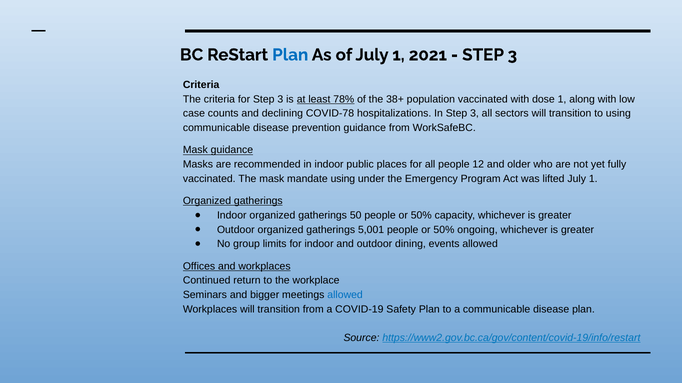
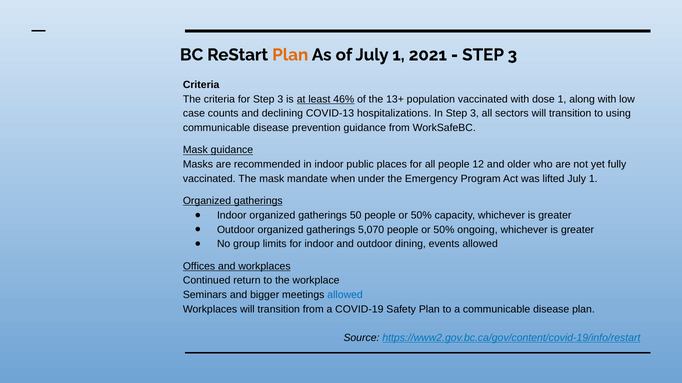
Plan colour: blue -> orange (290, 55)
78%: 78% -> 46% (344, 99)
38+: 38+ -> 13+ (395, 99)
COVID-78: COVID-78 -> COVID-13 (330, 114)
mandate using: using -> when (343, 179)
5,001: 5,001 -> 5,070 (371, 230)
